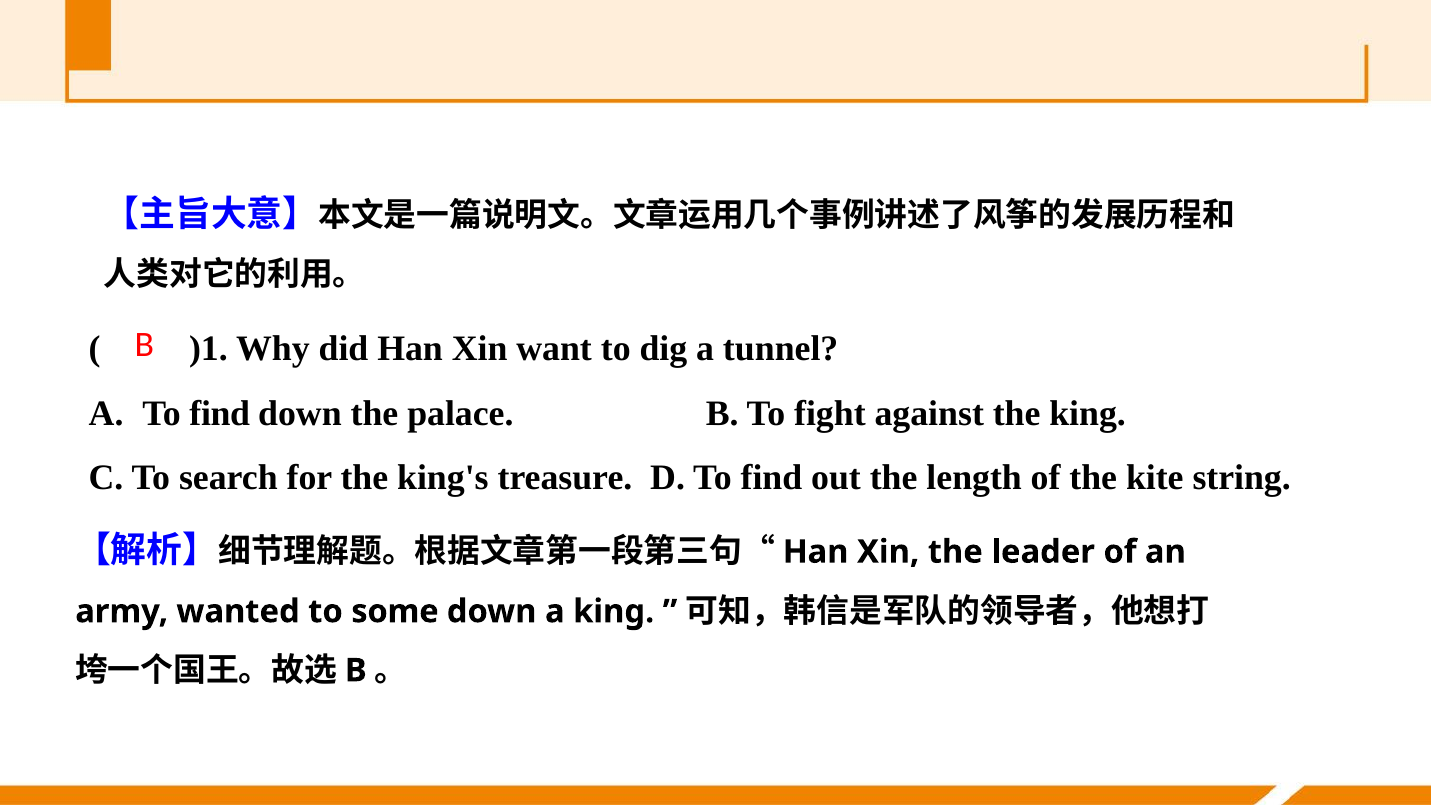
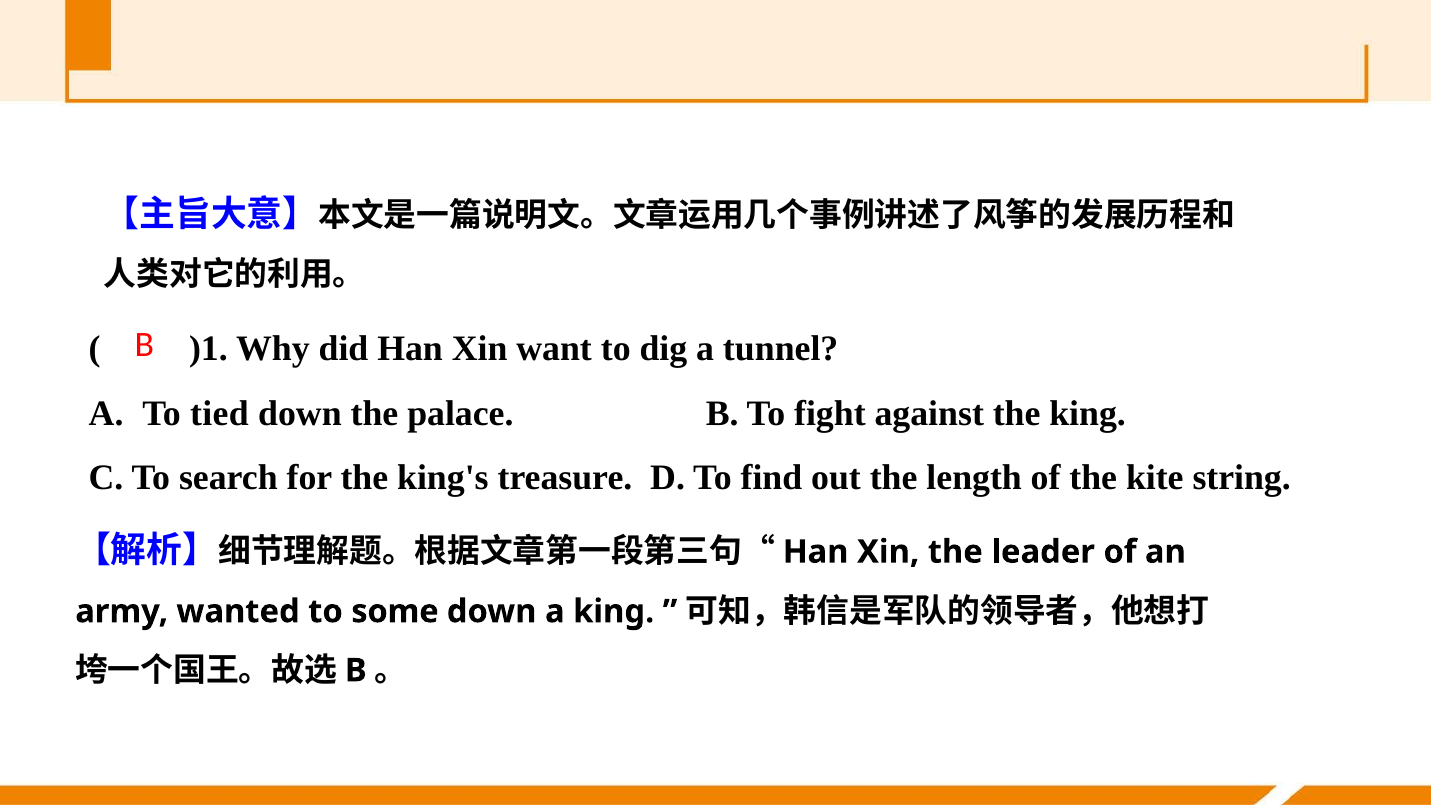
A To find: find -> tied (219, 413)
